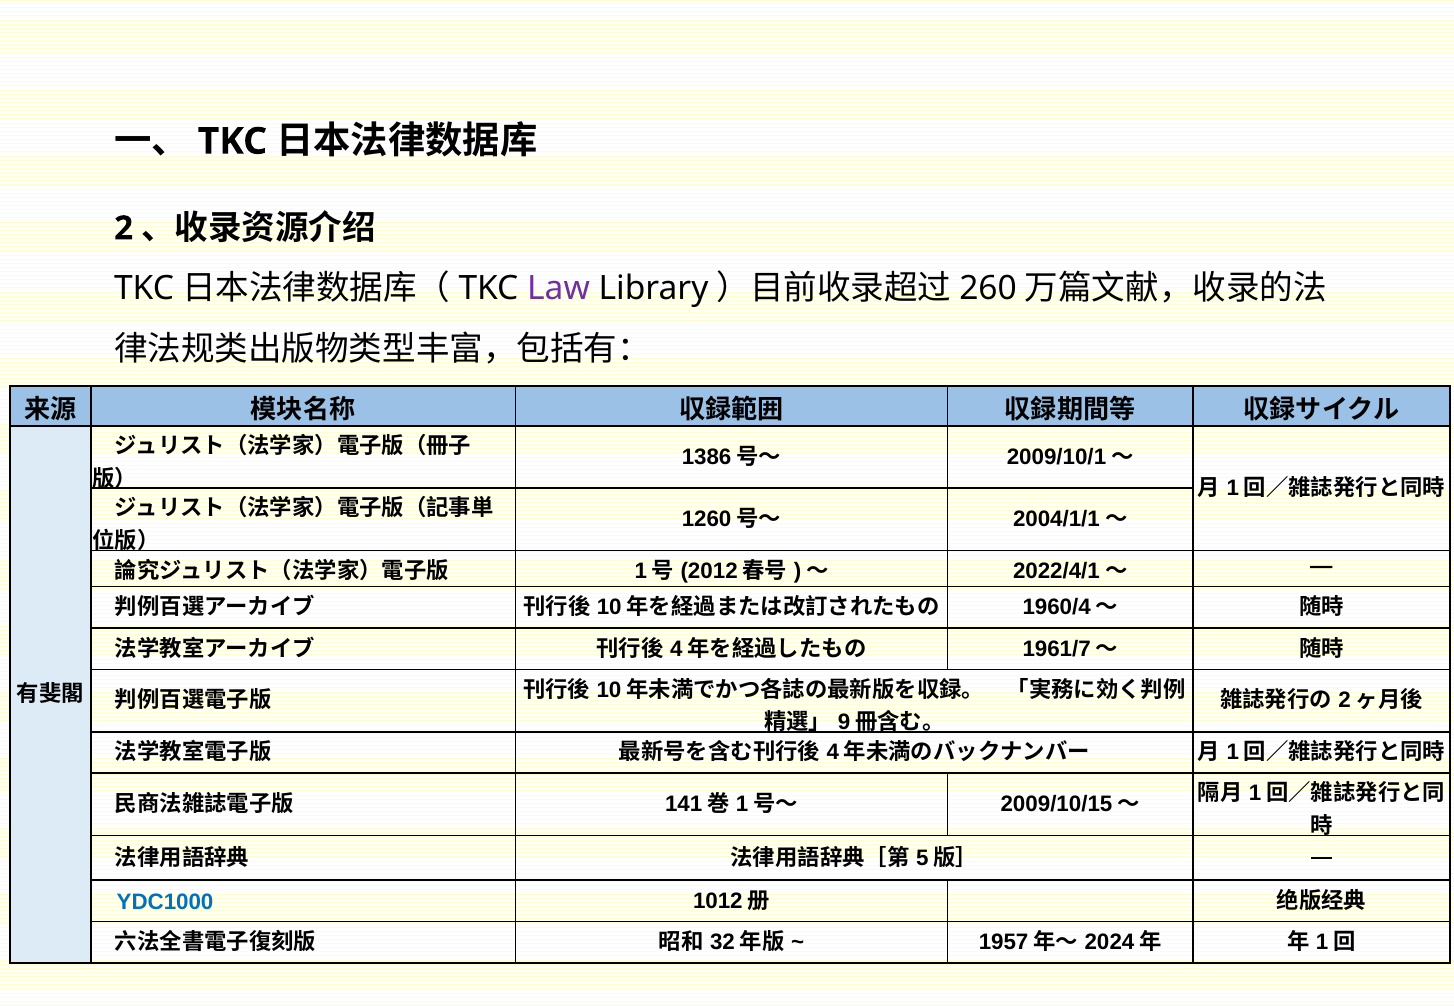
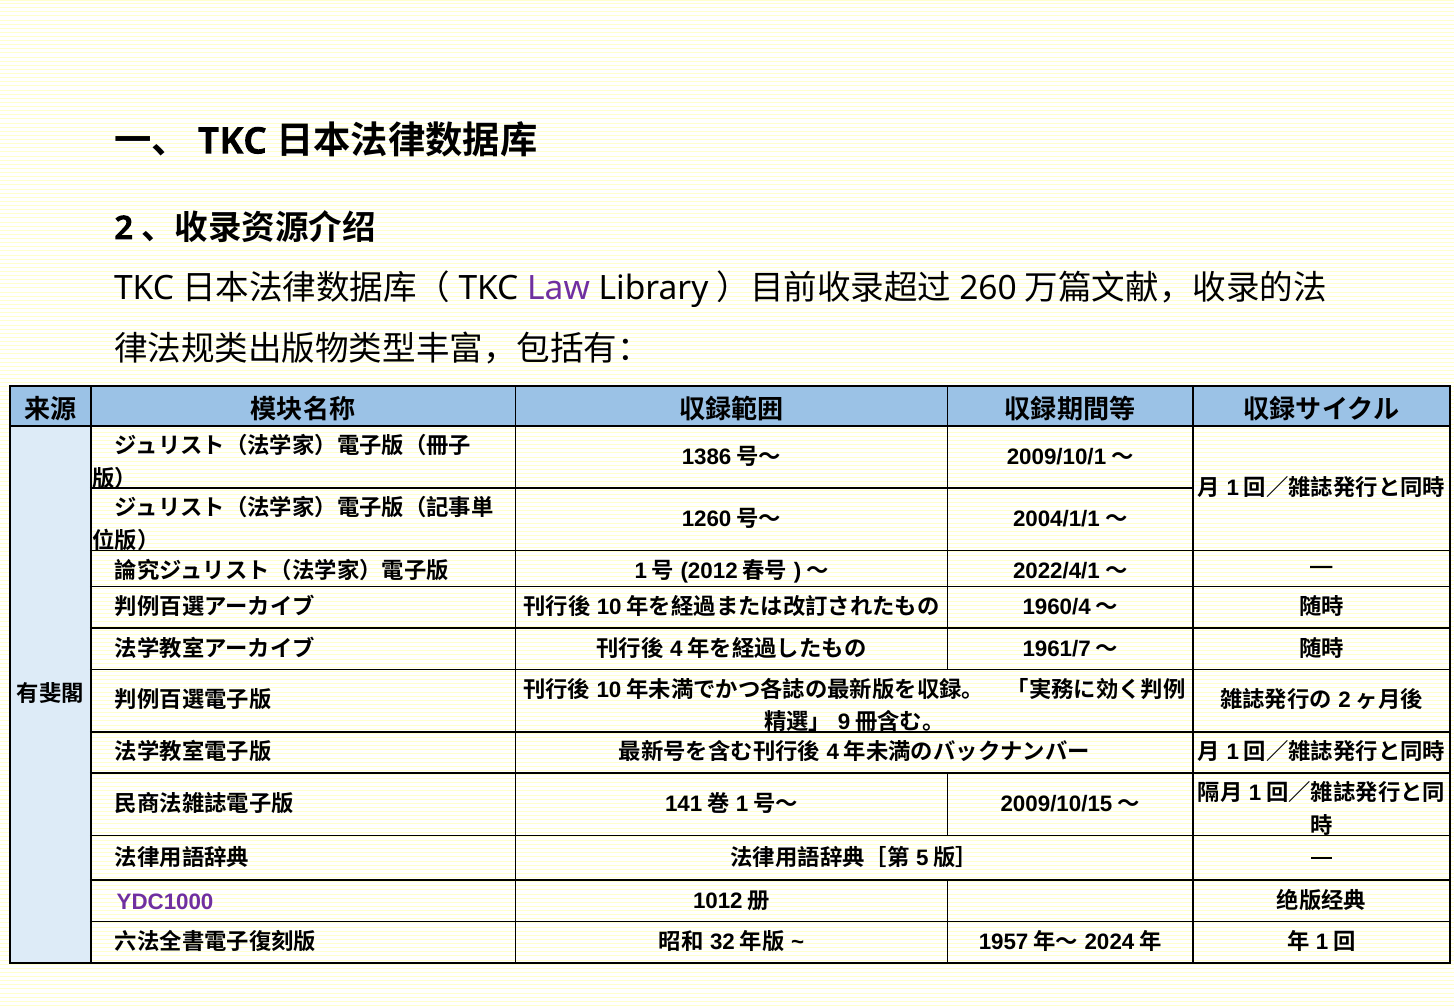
YDC1000 colour: blue -> purple (165, 902)
